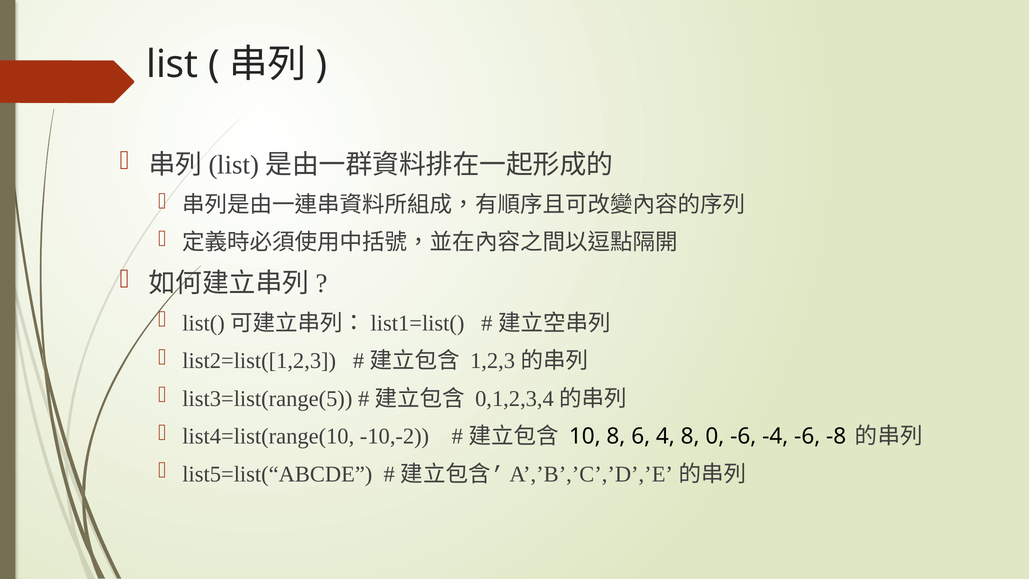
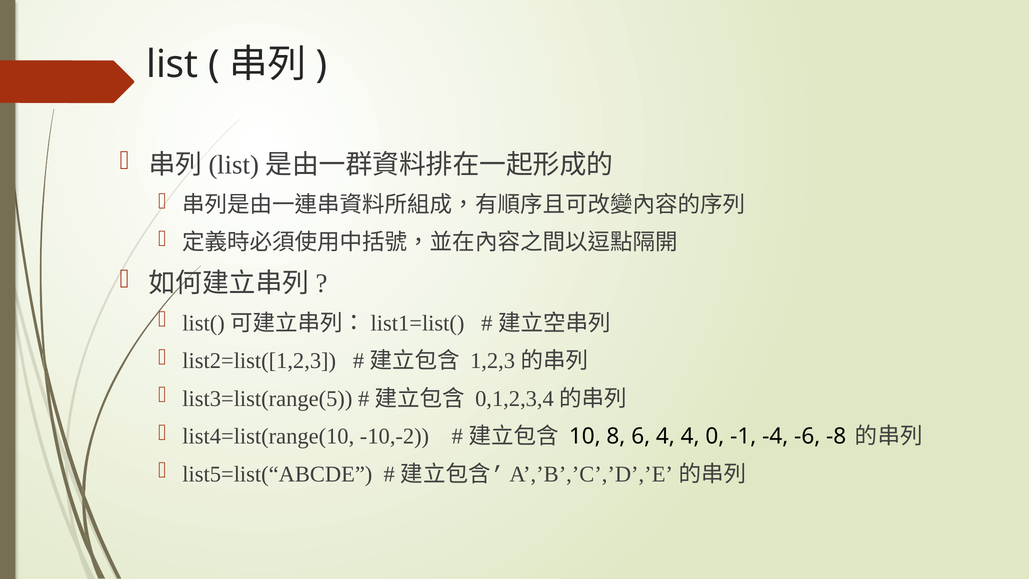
4 8: 8 -> 4 (690, 436)
0 -6: -6 -> -1 (743, 436)
